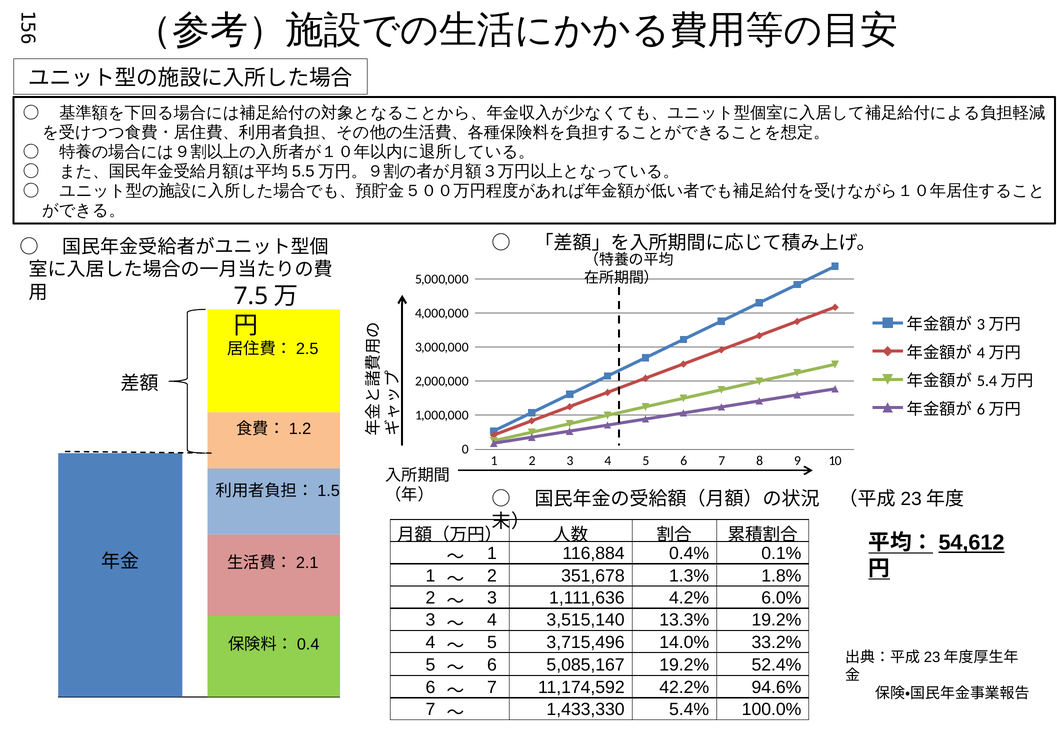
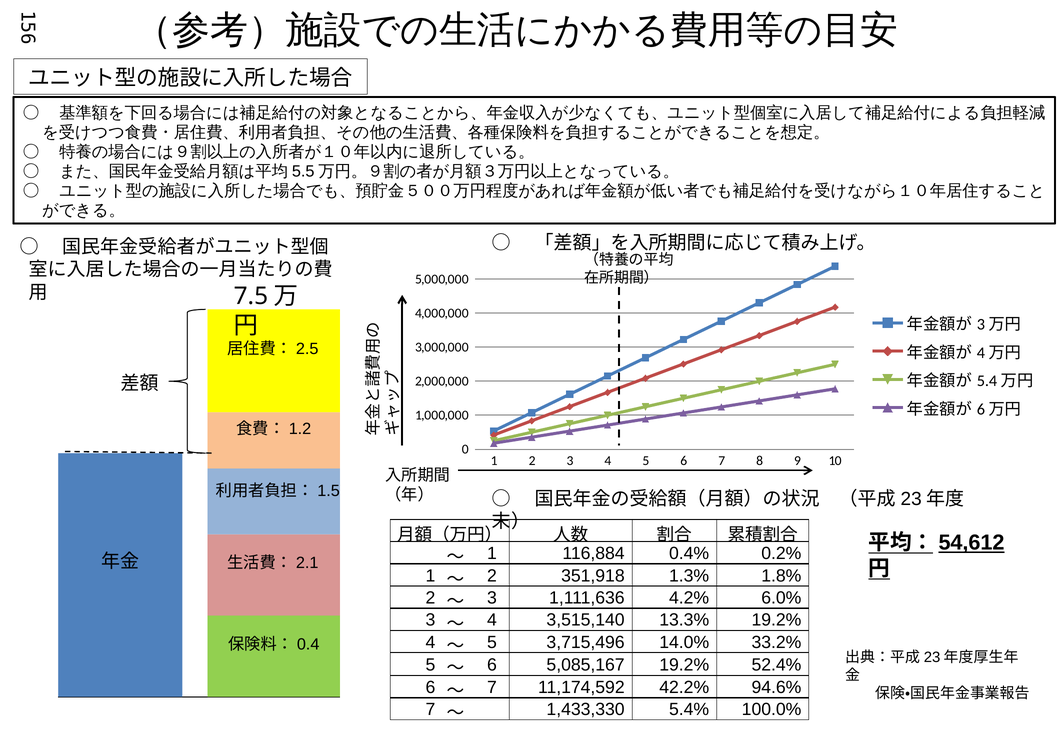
0.1%: 0.1% -> 0.2% (781, 553)
351,678: 351,678 -> 351,918 (593, 576)
